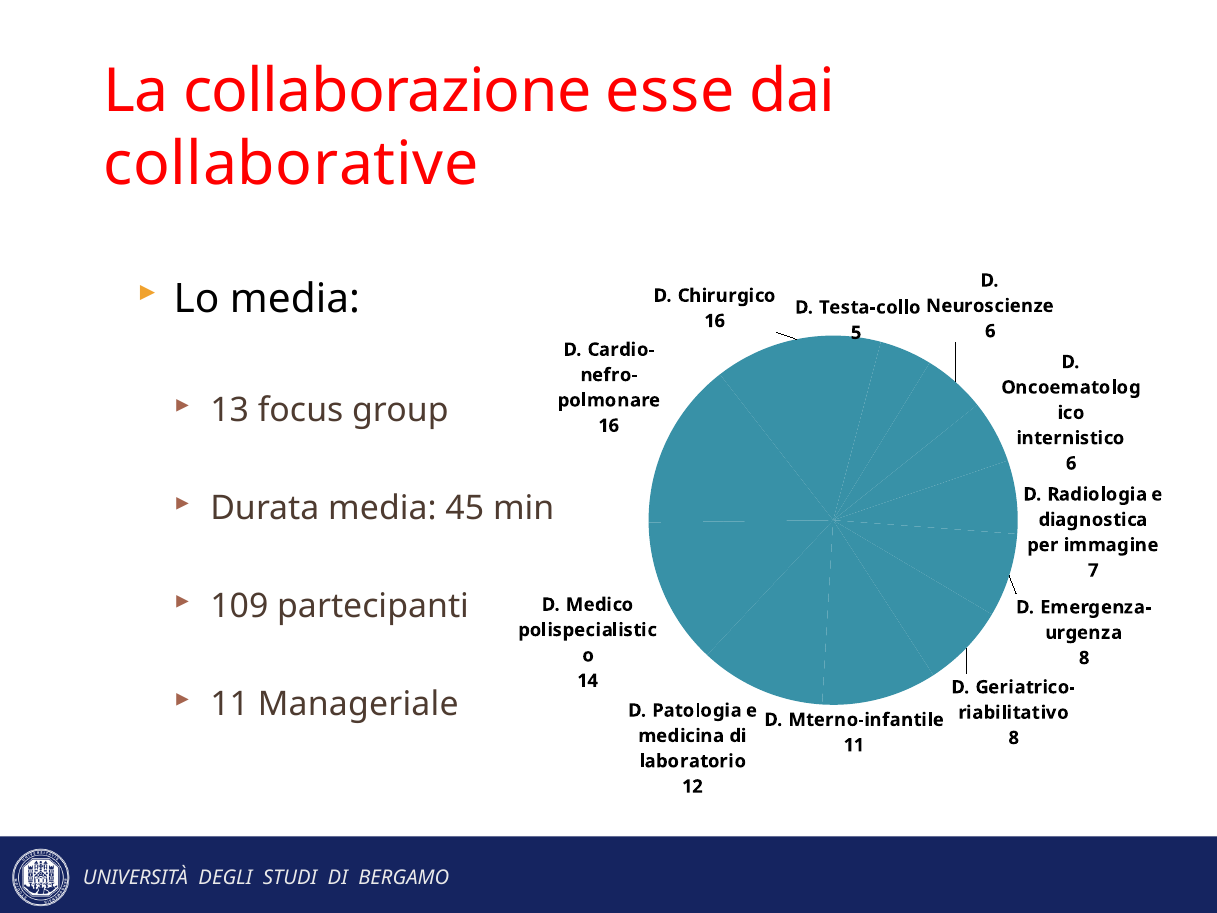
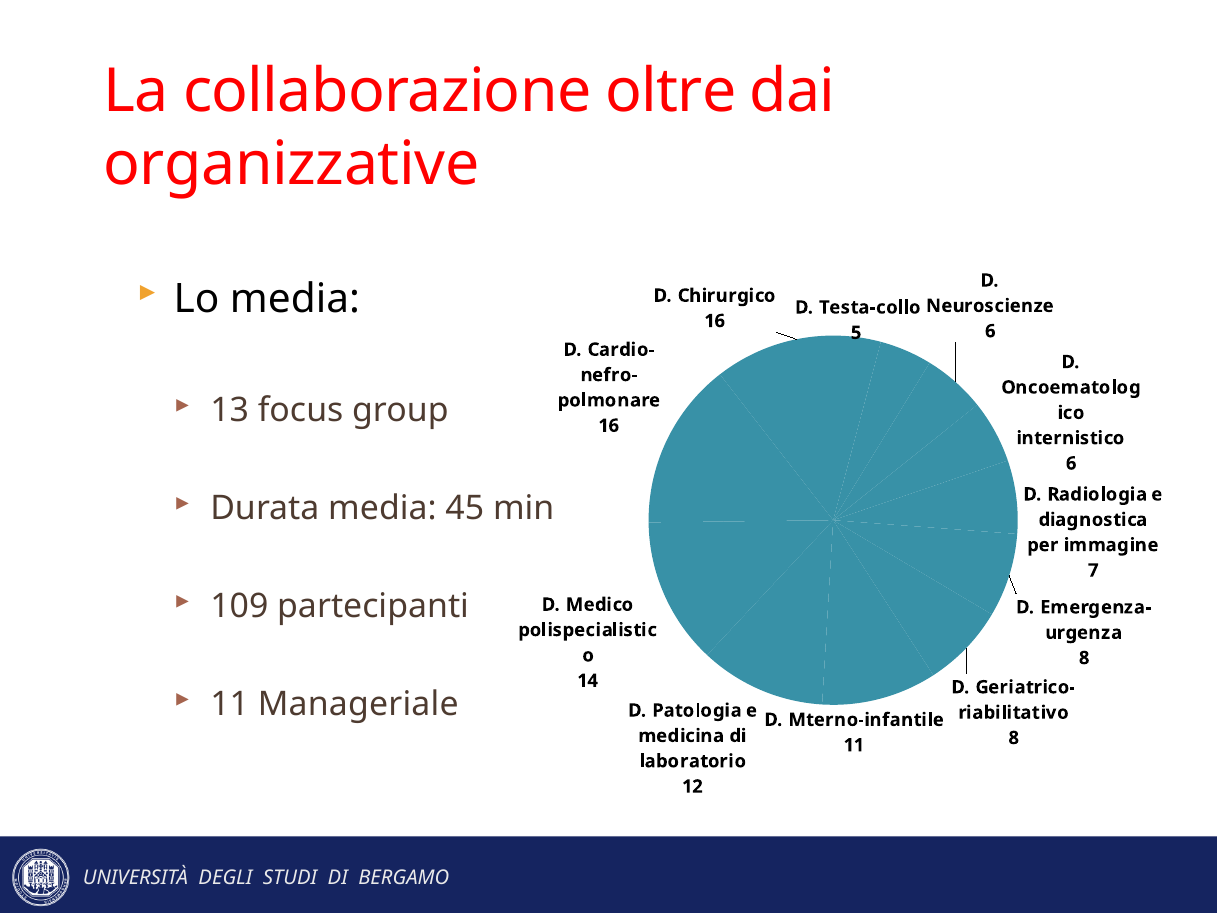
esse: esse -> oltre (671, 91)
collaborative: collaborative -> organizzative (291, 164)
